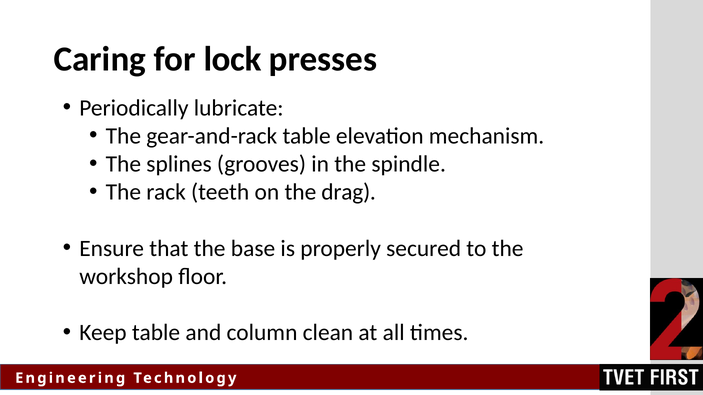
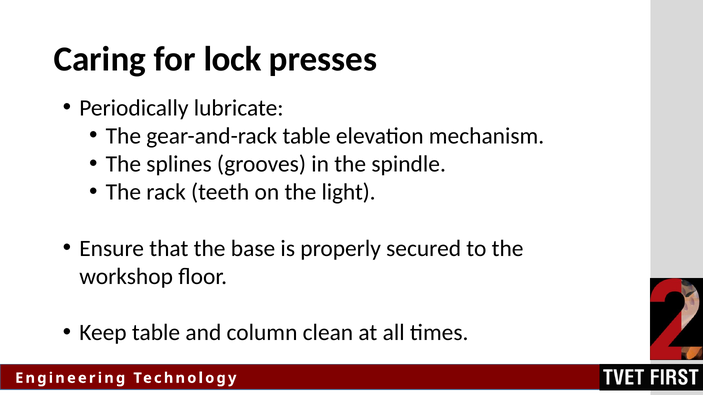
drag: drag -> light (349, 192)
